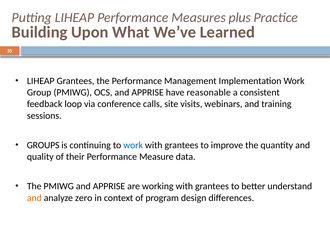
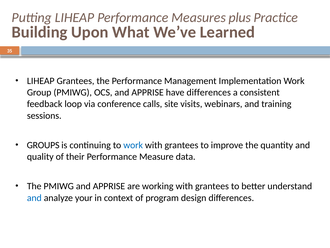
have reasonable: reasonable -> differences (209, 92)
and colour: orange -> blue (34, 197)
zero: zero -> your (84, 197)
